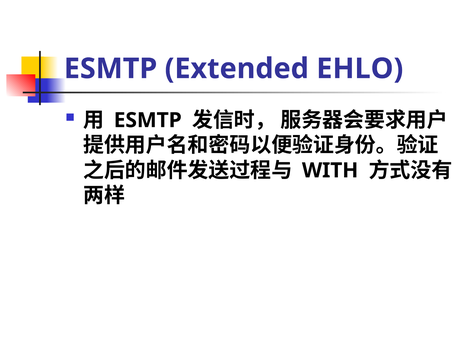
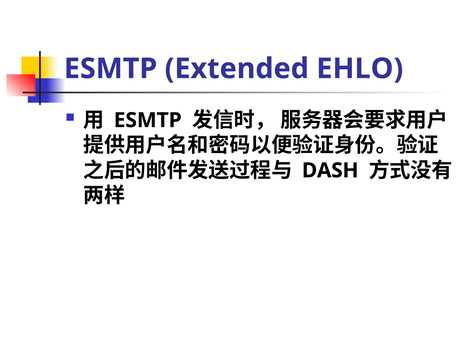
WITH: WITH -> DASH (330, 170)
